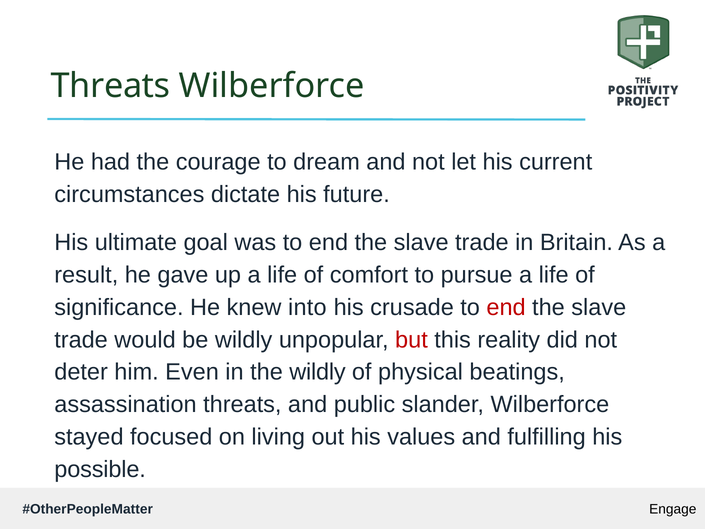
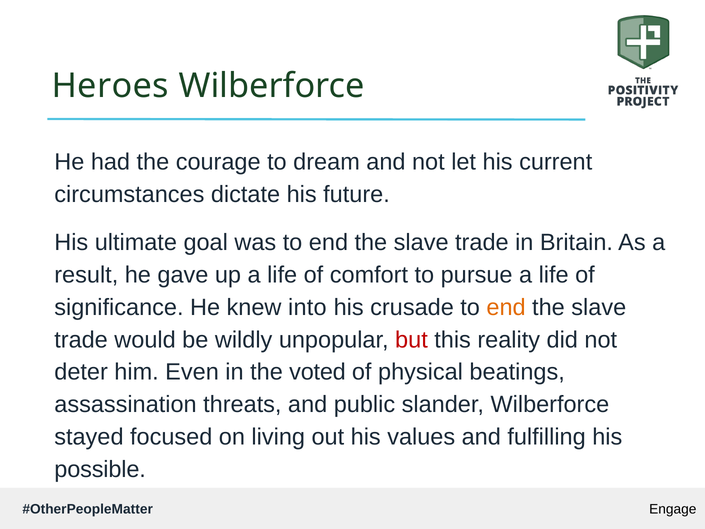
Threats: Threats -> Heroes (110, 86)
end colour: red -> orange (506, 307)
the wildly: wildly -> voted (318, 372)
